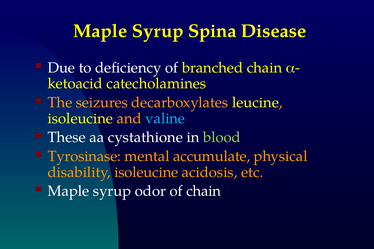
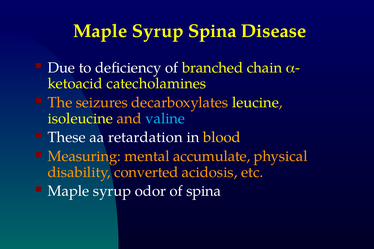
cystathione: cystathione -> retardation (145, 138)
blood colour: light green -> yellow (222, 138)
Tyrosinase: Tyrosinase -> Measuring (84, 156)
disability isoleucine: isoleucine -> converted (146, 172)
of chain: chain -> spina (204, 191)
